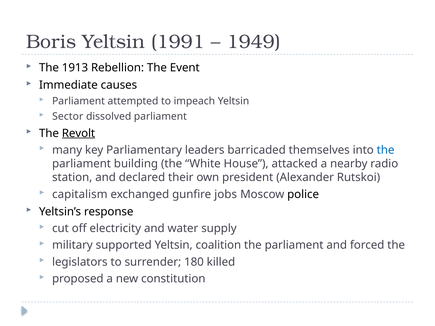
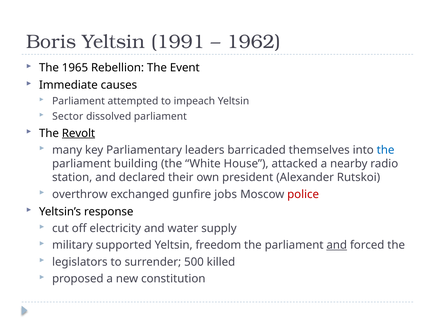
1949: 1949 -> 1962 (254, 42)
1913: 1913 -> 1965 (75, 68)
capitalism: capitalism -> overthrow (80, 194)
police colour: black -> red (303, 194)
coalition: coalition -> freedom (218, 245)
and underline: none -> present (337, 245)
180: 180 -> 500 (194, 262)
